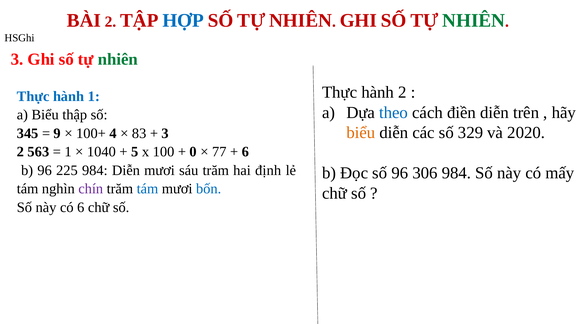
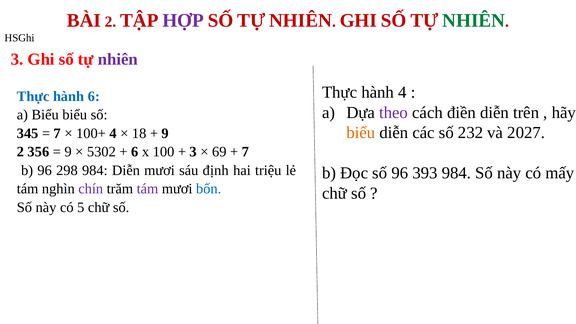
HỢP colour: blue -> purple (183, 21)
nhiên colour: green -> purple (118, 59)
hành 2: 2 -> 4 (402, 92)
hành 1: 1 -> 6 (94, 96)
theo colour: blue -> purple (394, 113)
Biểu thập: thập -> biểu (75, 115)
329: 329 -> 232 (471, 133)
2020: 2020 -> 2027 (526, 133)
9: 9 -> 7 (57, 133)
83: 83 -> 18 (139, 133)
3: 3 -> 9 (165, 133)
563: 563 -> 356 (38, 152)
1: 1 -> 9 (68, 152)
1040: 1040 -> 5302 (101, 152)
5: 5 -> 6 (135, 152)
0: 0 -> 3 (193, 152)
77: 77 -> 69 (219, 152)
6: 6 -> 7 (245, 152)
225: 225 -> 298 (67, 170)
sáu trăm: trăm -> định (216, 170)
định: định -> triệu (268, 170)
306: 306 -> 393 (425, 173)
tám colour: blue -> purple (147, 189)
có 6: 6 -> 5 (81, 207)
